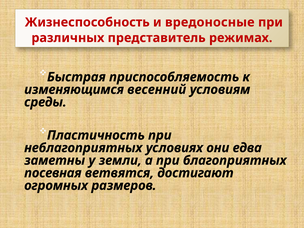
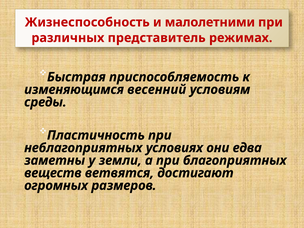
вредоносные: вредоносные -> малолетними (210, 22)
посевная: посевная -> веществ (53, 173)
